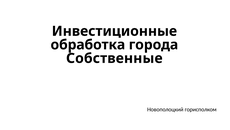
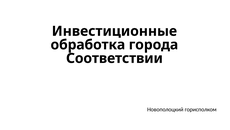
Собственные: Собственные -> Соответствии (114, 58)
